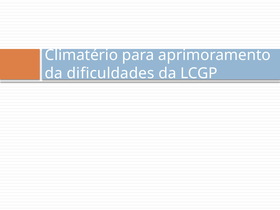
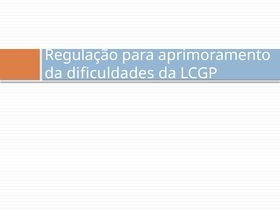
Climatério: Climatério -> Regulação (81, 55)
